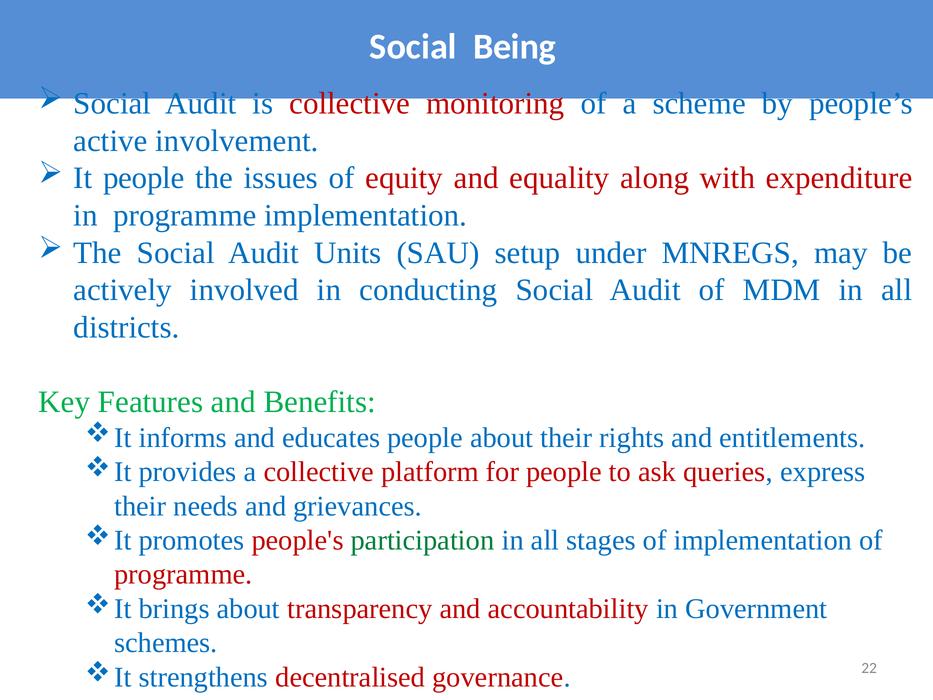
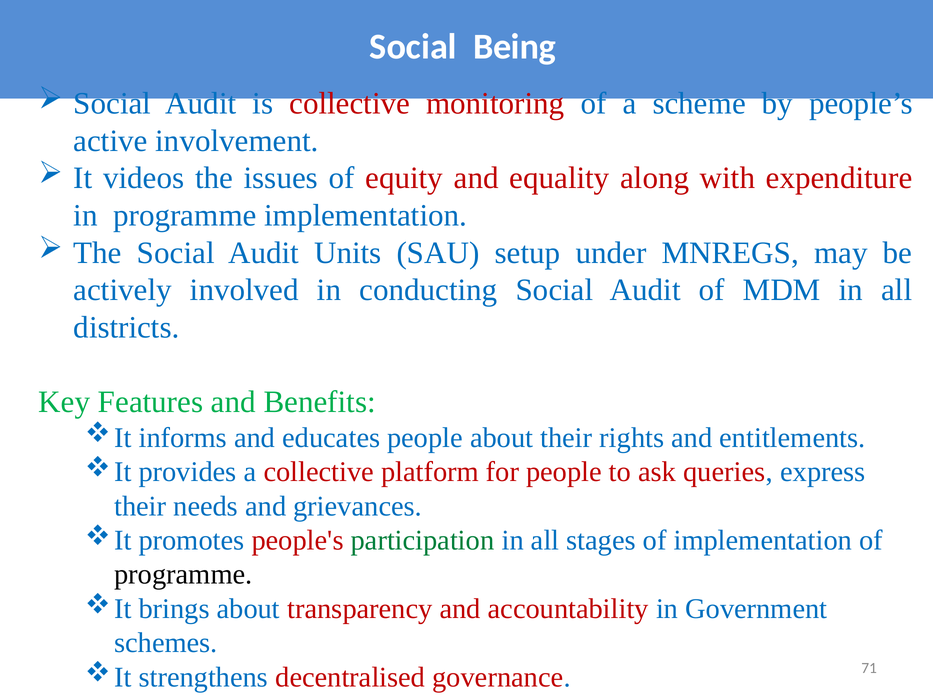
It people: people -> videos (144, 178)
programme colour: red -> black (183, 574)
22: 22 -> 71 (869, 668)
